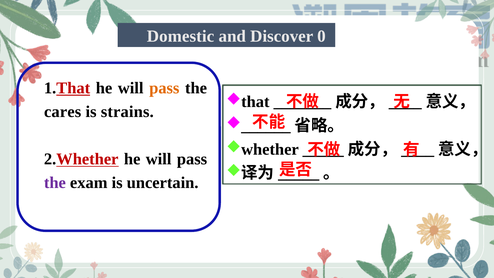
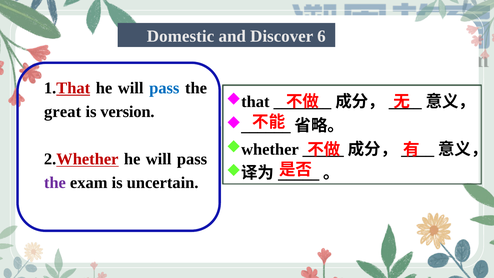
0: 0 -> 6 (321, 36)
pass colour: orange -> blue (164, 88)
cares: cares -> great (63, 112)
strains: strains -> version (127, 112)
